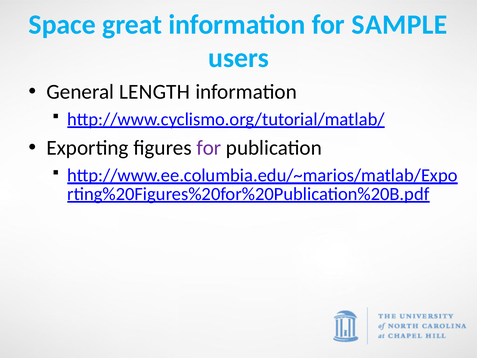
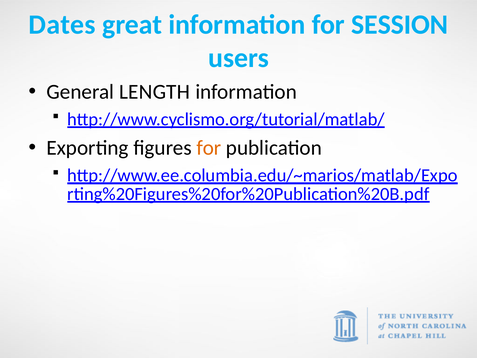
Space: Space -> Dates (62, 25)
SAMPLE: SAMPLE -> SESSION (400, 25)
for colour: purple -> orange (209, 148)
